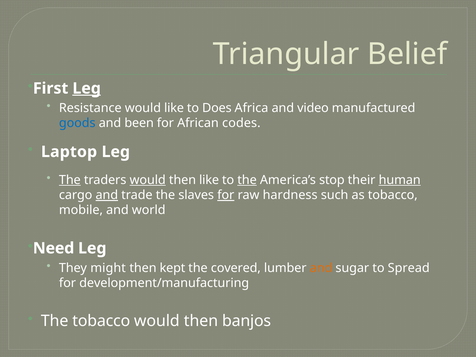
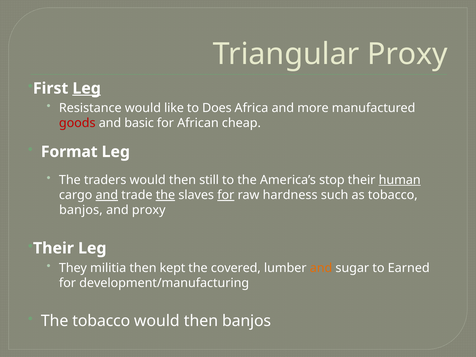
Triangular Belief: Belief -> Proxy (407, 54)
video: video -> more (313, 108)
goods colour: blue -> red (77, 123)
been: been -> basic (139, 123)
codes: codes -> cheap (241, 123)
Laptop: Laptop -> Format (69, 152)
The underline: present -> none (70, 180)
would underline: present -> none (148, 180)
then like: like -> still (209, 180)
the underline: present -> none (247, 180)
the underline: none -> present (165, 195)
mobile: mobile -> banjos (81, 210)
and world: world -> proxy (149, 210)
Need: Need -> Their (53, 248)
might: might -> militia (108, 268)
Spread: Spread -> Earned (409, 268)
